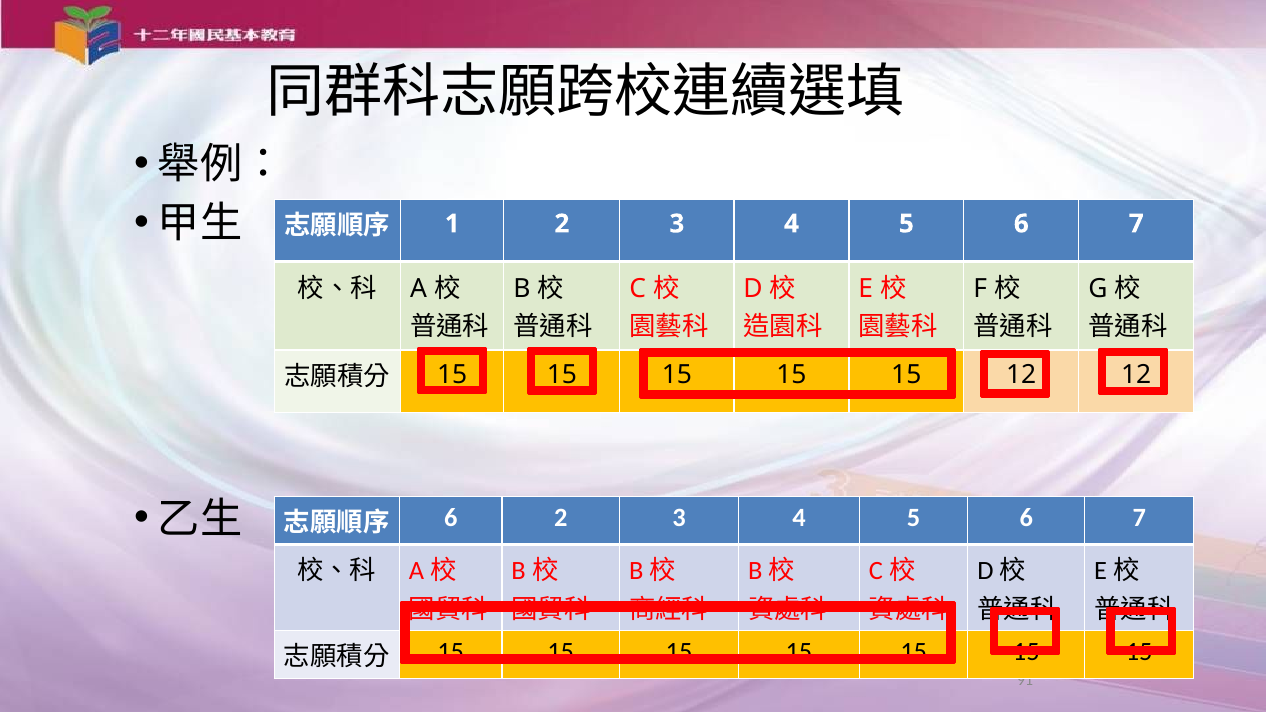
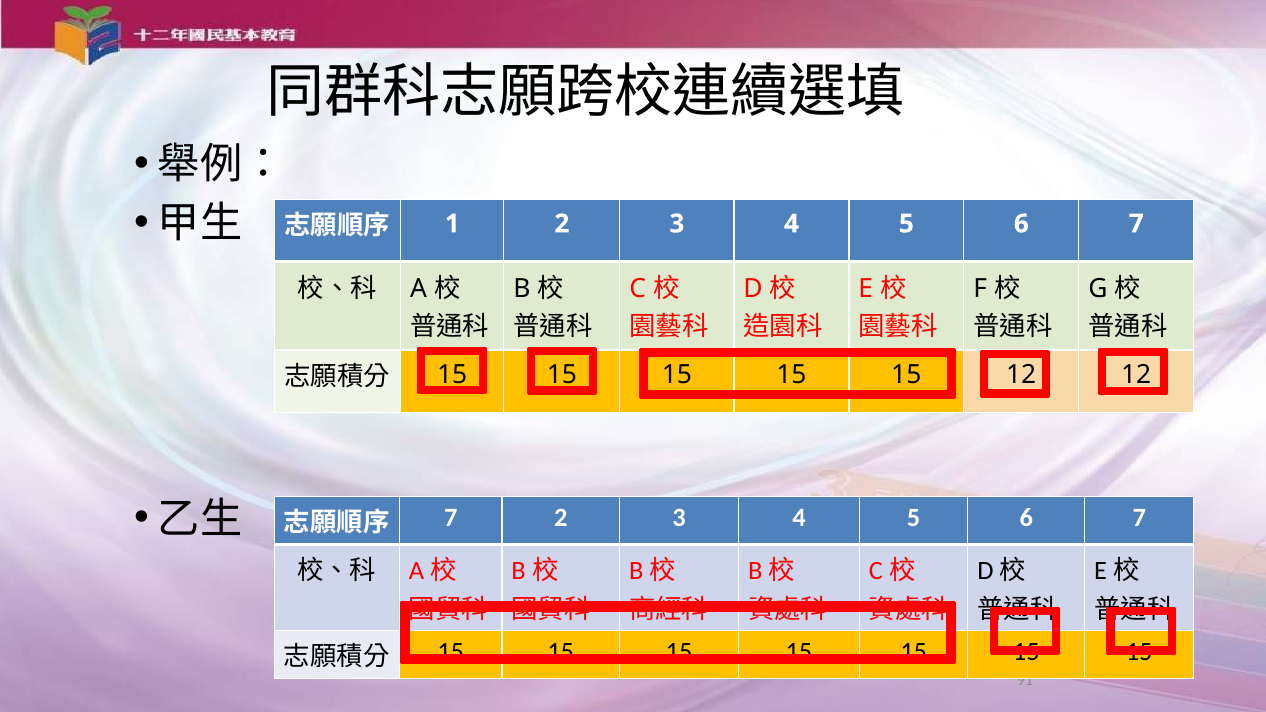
6: 6 -> 7 (451, 518)
